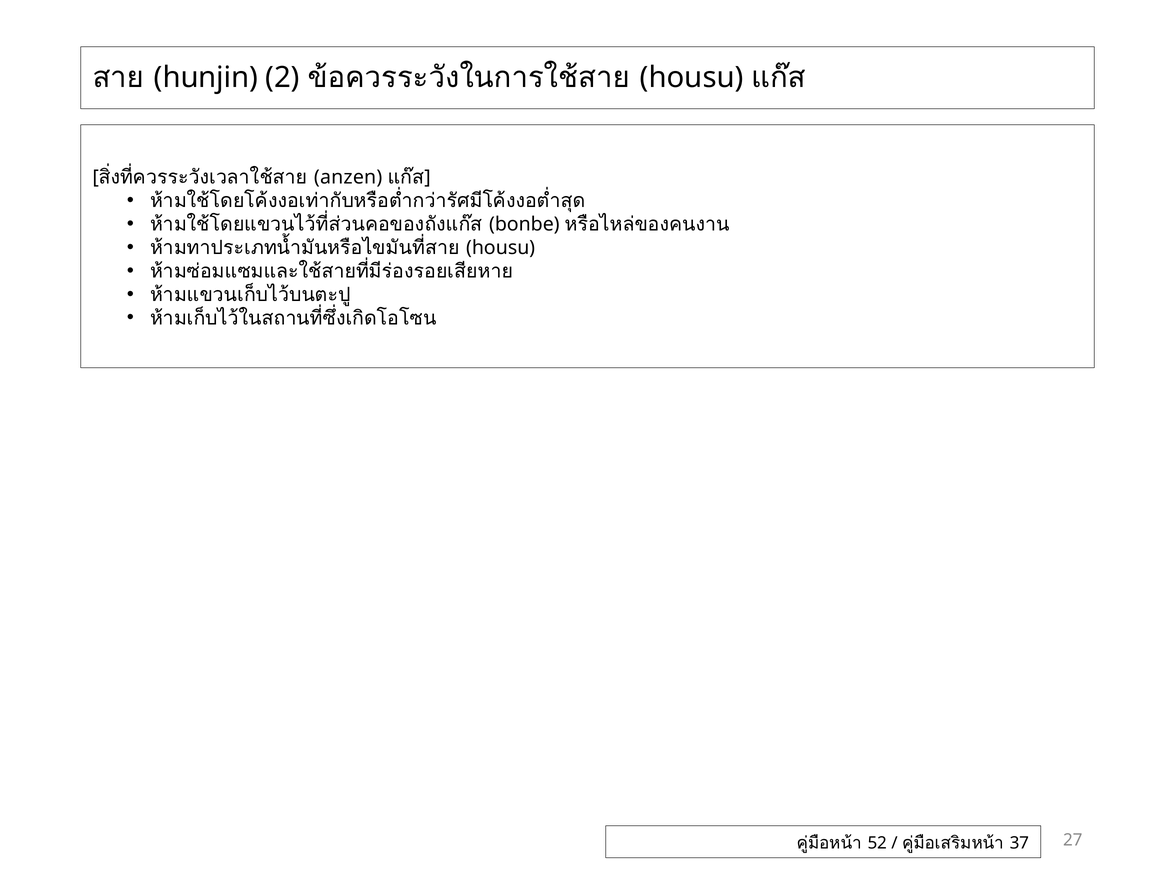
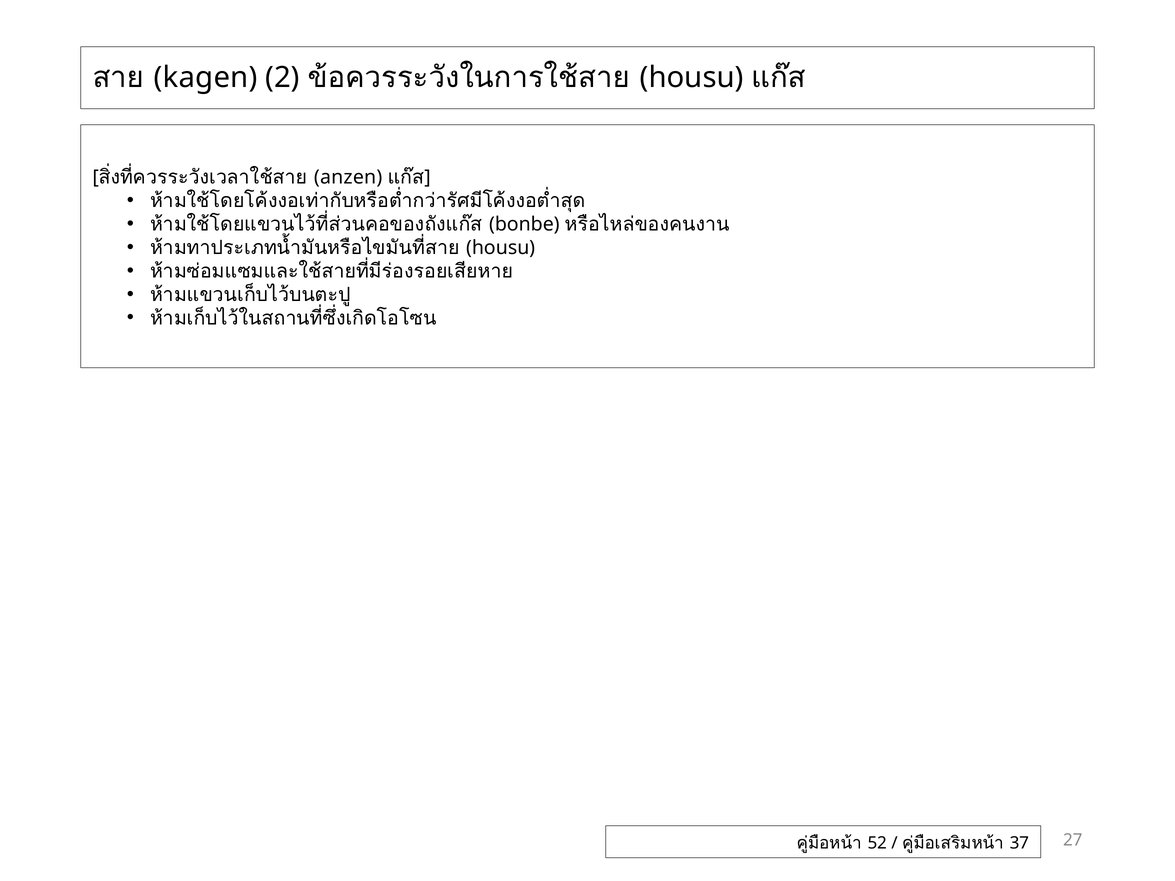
hunjin: hunjin -> kagen (206, 78)
